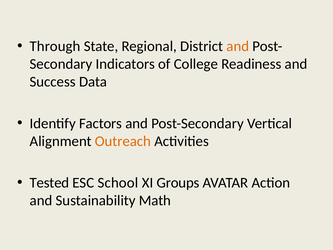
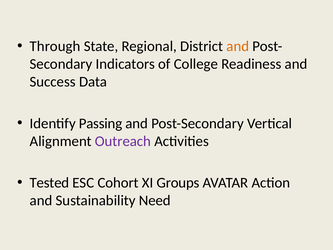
Factors: Factors -> Passing (101, 123)
Outreach colour: orange -> purple (123, 141)
School: School -> Cohort (118, 183)
Math: Math -> Need (155, 200)
